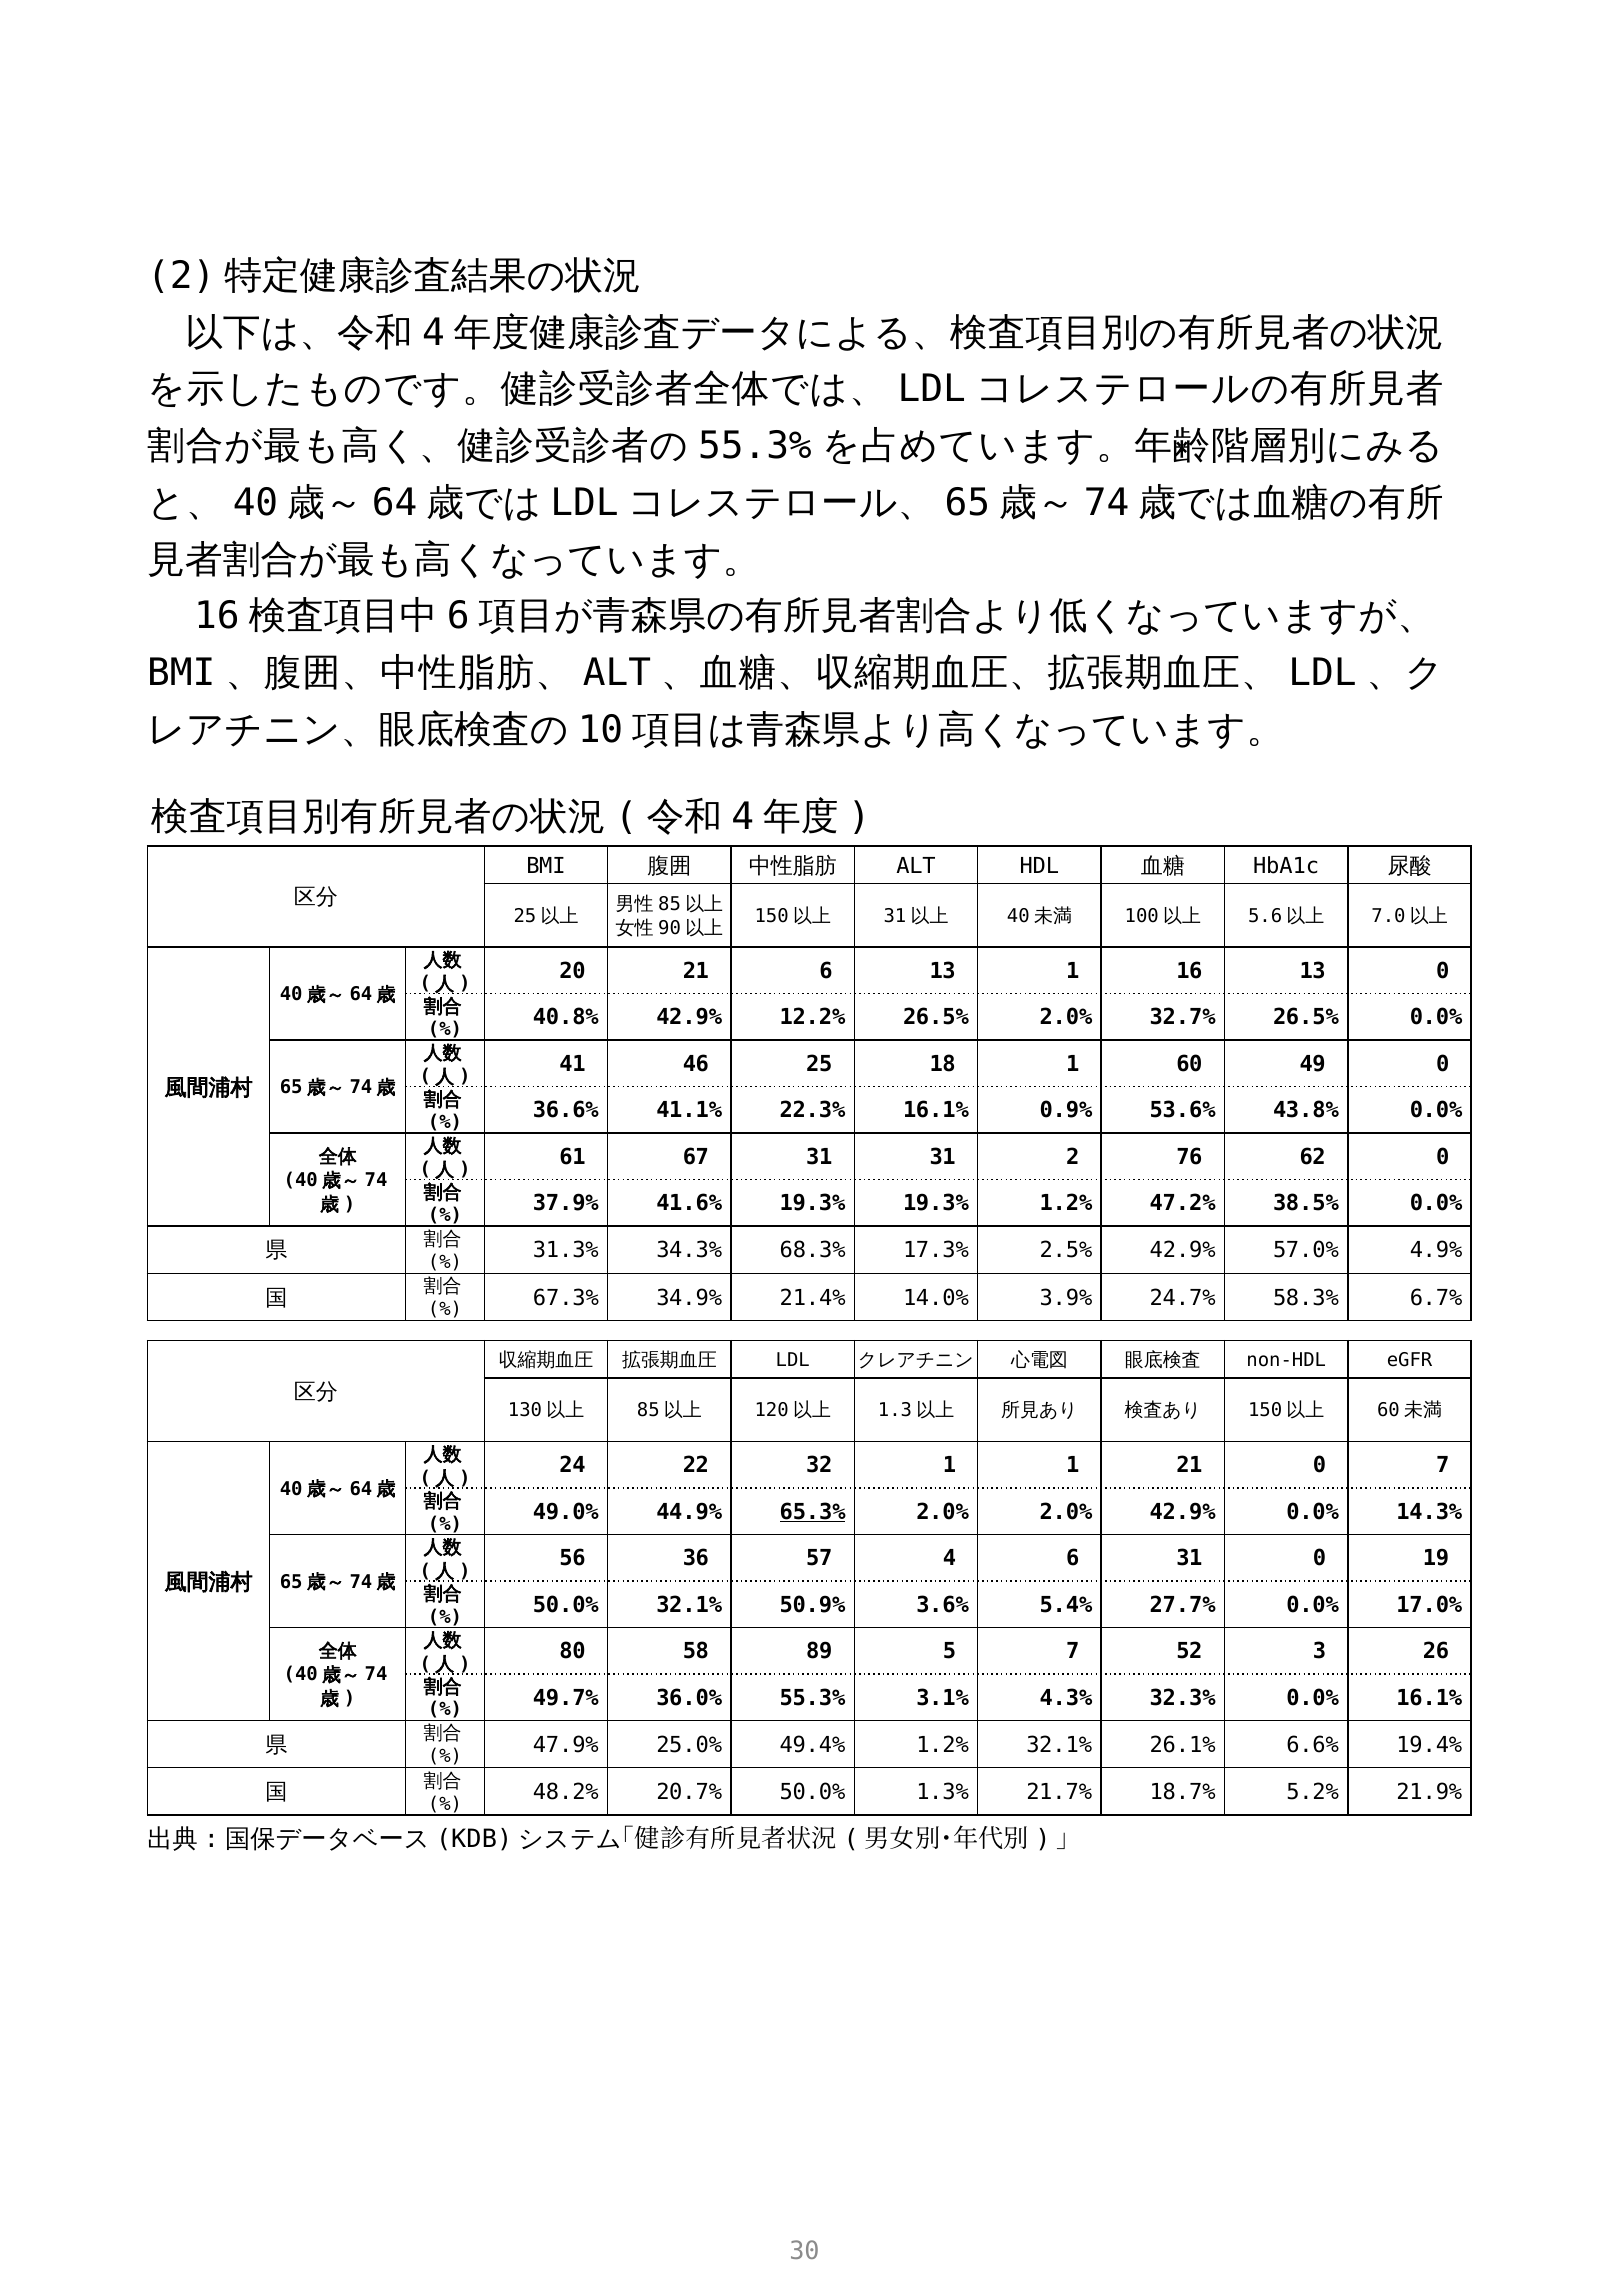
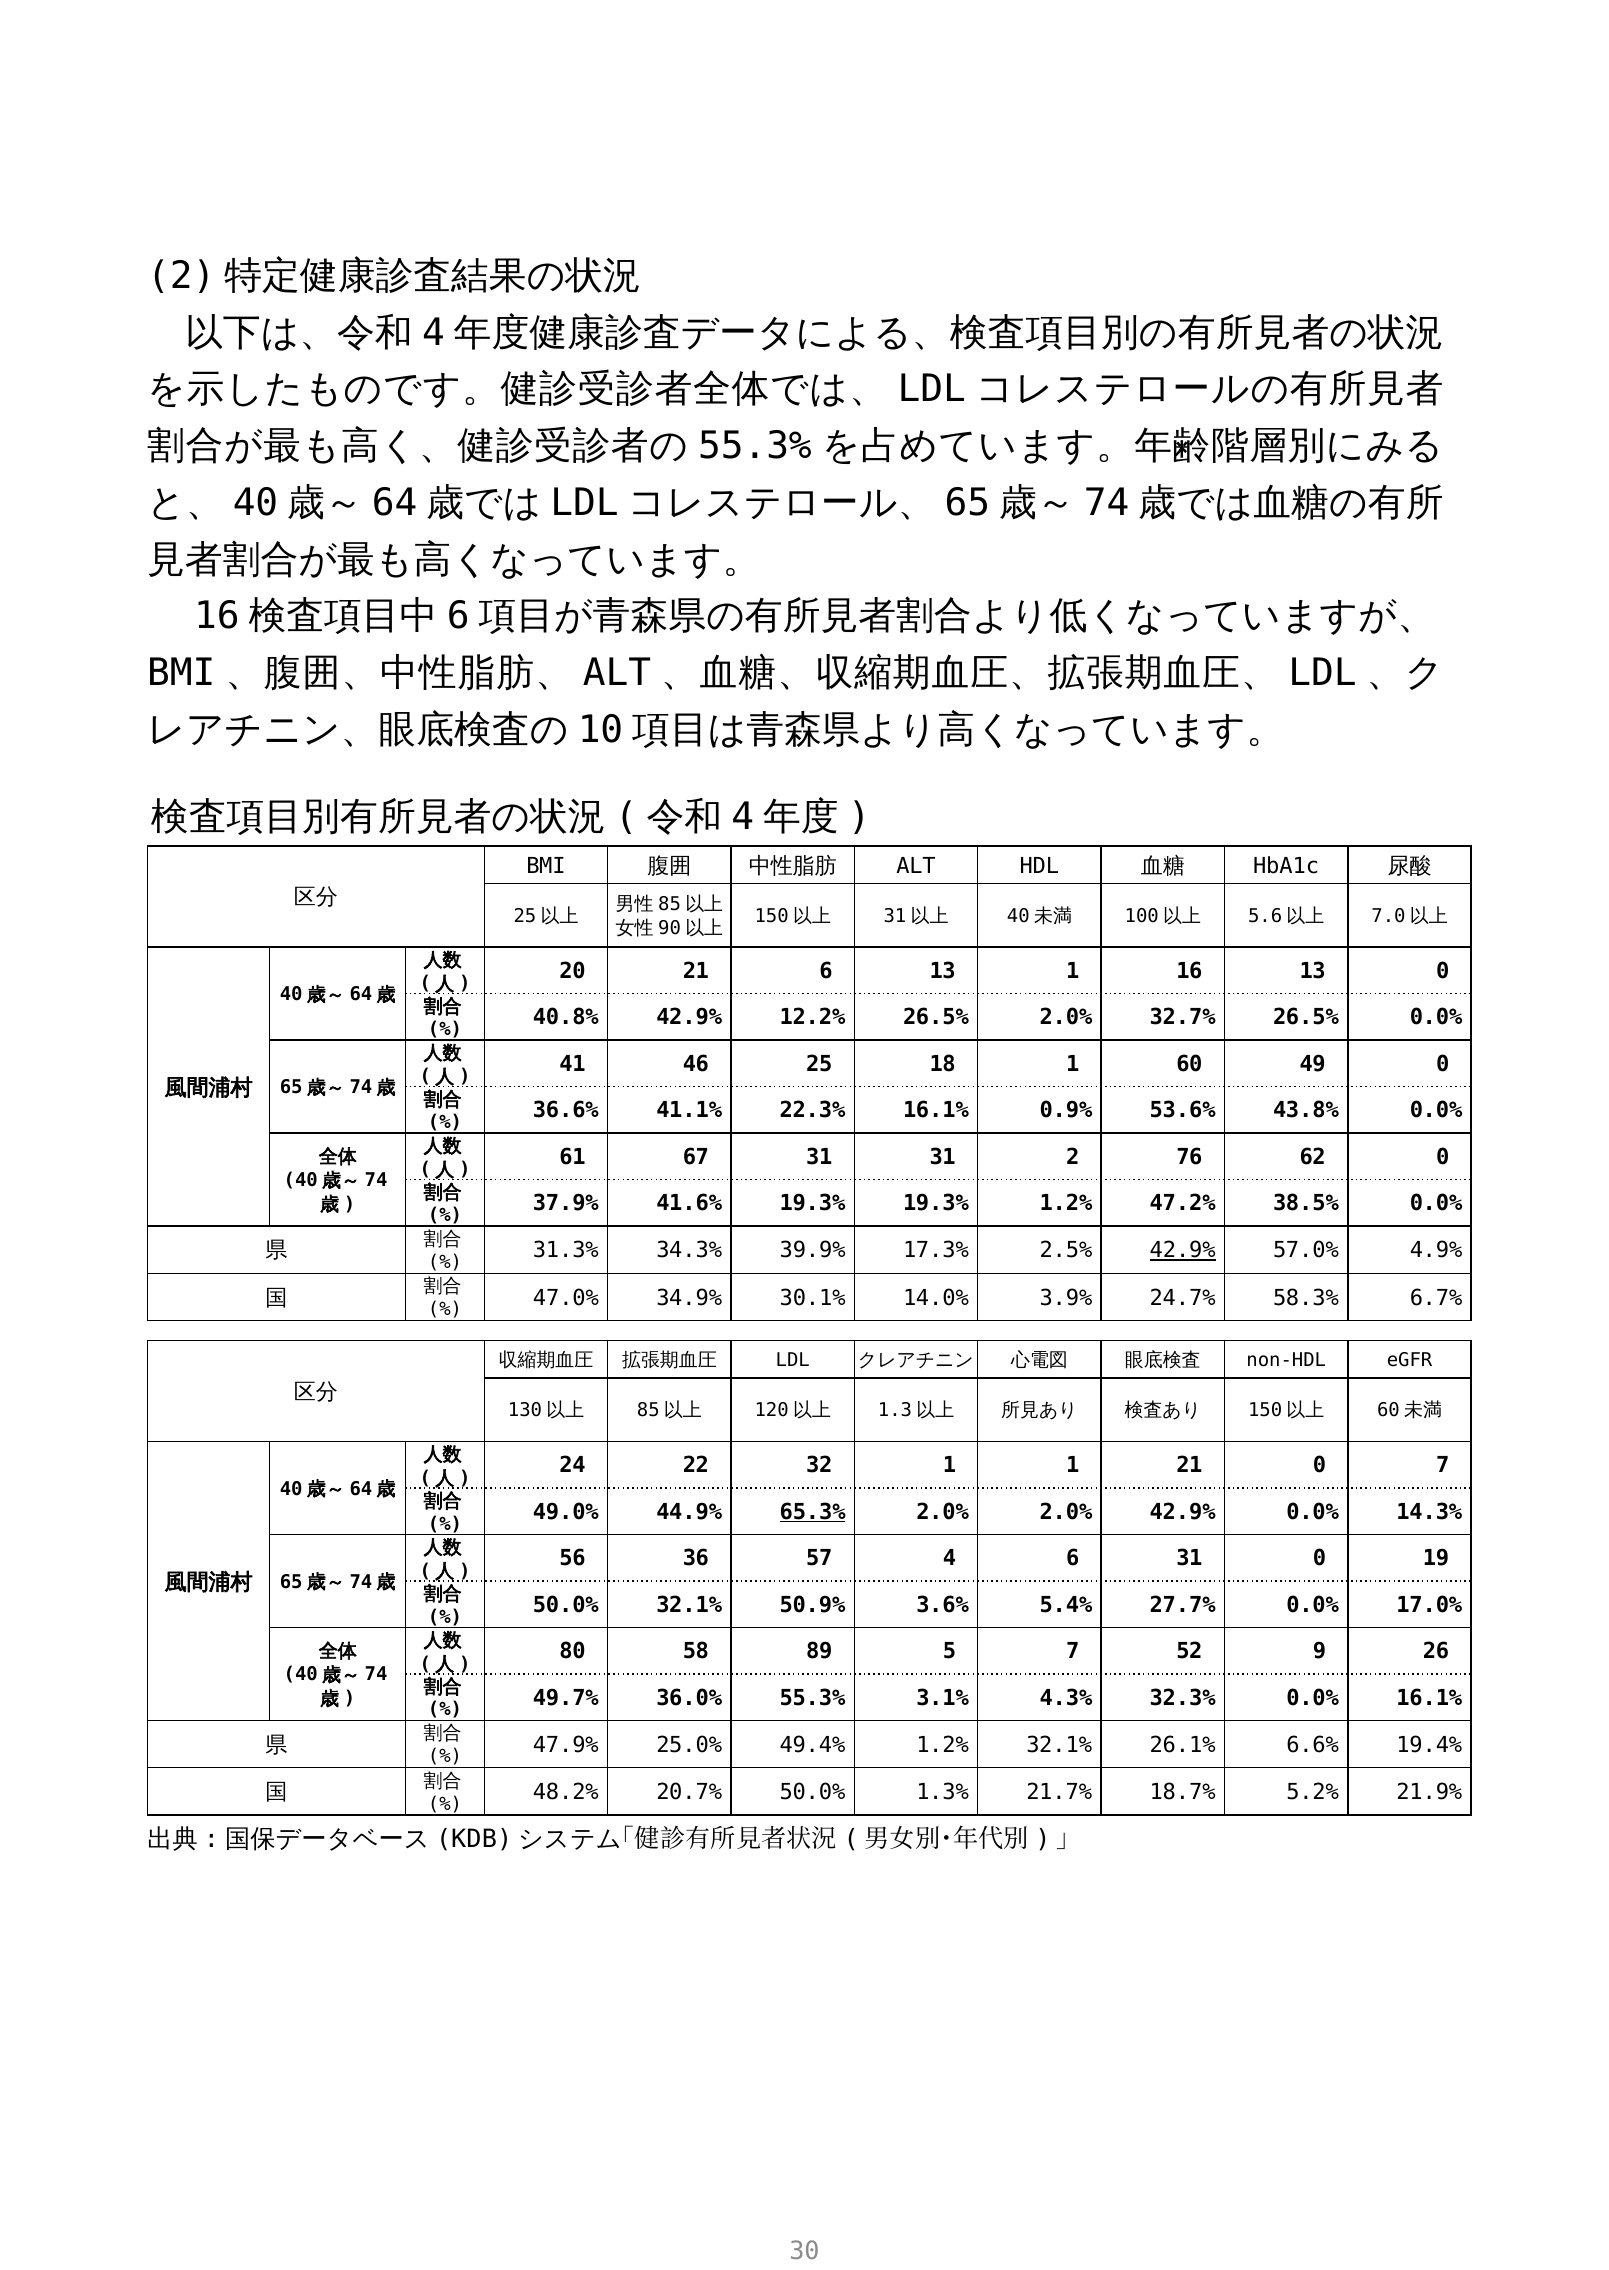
68.3%: 68.3% -> 39.9% (813, 1251)
42.9% underline: none -> present (1183, 1251)
67.3%: 67.3% -> 47.0% (566, 1298)
21.4%: 21.4% -> 30.1% (813, 1298)
3: 3 -> 9 (1319, 1652)
